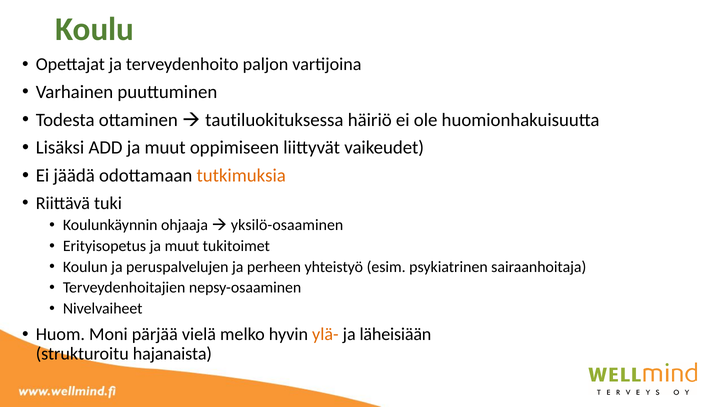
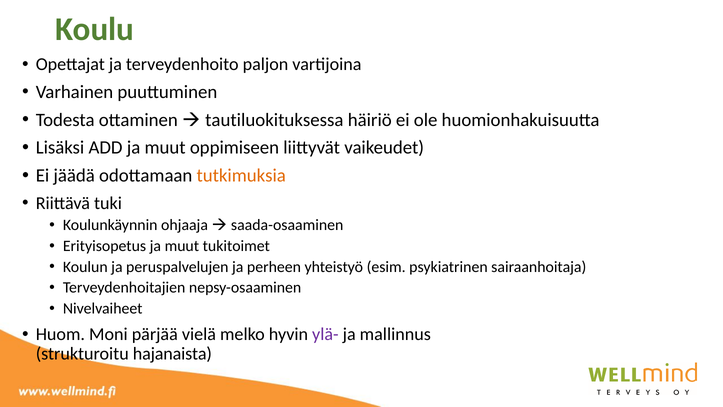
yksilö-osaaminen: yksilö-osaaminen -> saada-osaaminen (287, 225)
ylä- colour: orange -> purple (325, 334)
läheisiään: läheisiään -> mallinnus (395, 334)
